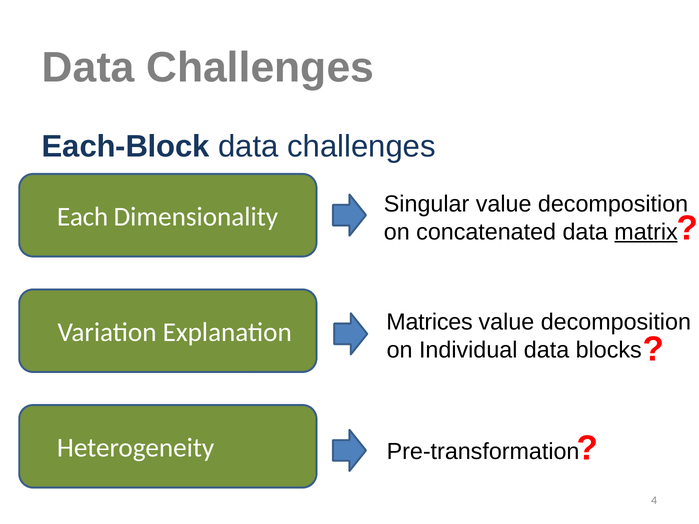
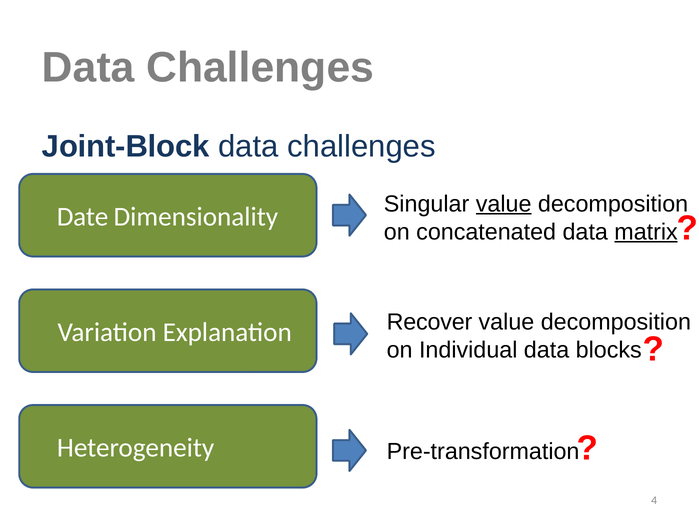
Each-Block: Each-Block -> Joint-Block (126, 147)
value underline: none -> present (504, 204)
Each: Each -> Date (83, 217)
Matrices: Matrices -> Recover (430, 322)
